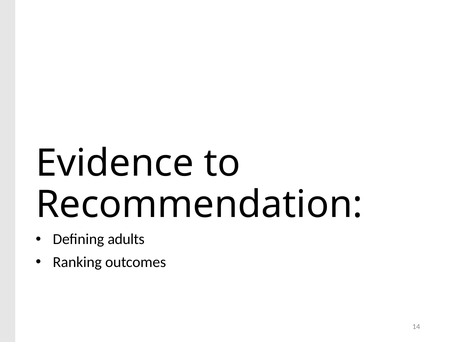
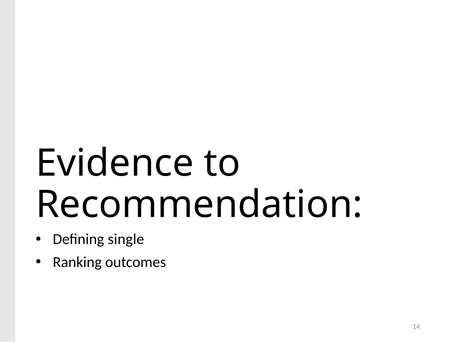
adults: adults -> single (126, 239)
